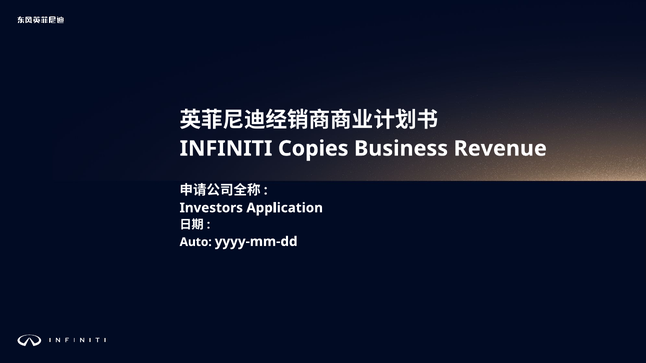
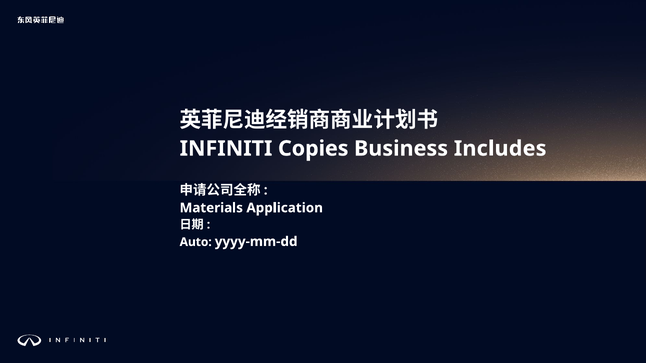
Revenue: Revenue -> Includes (500, 149)
Investors: Investors -> Materials (211, 208)
